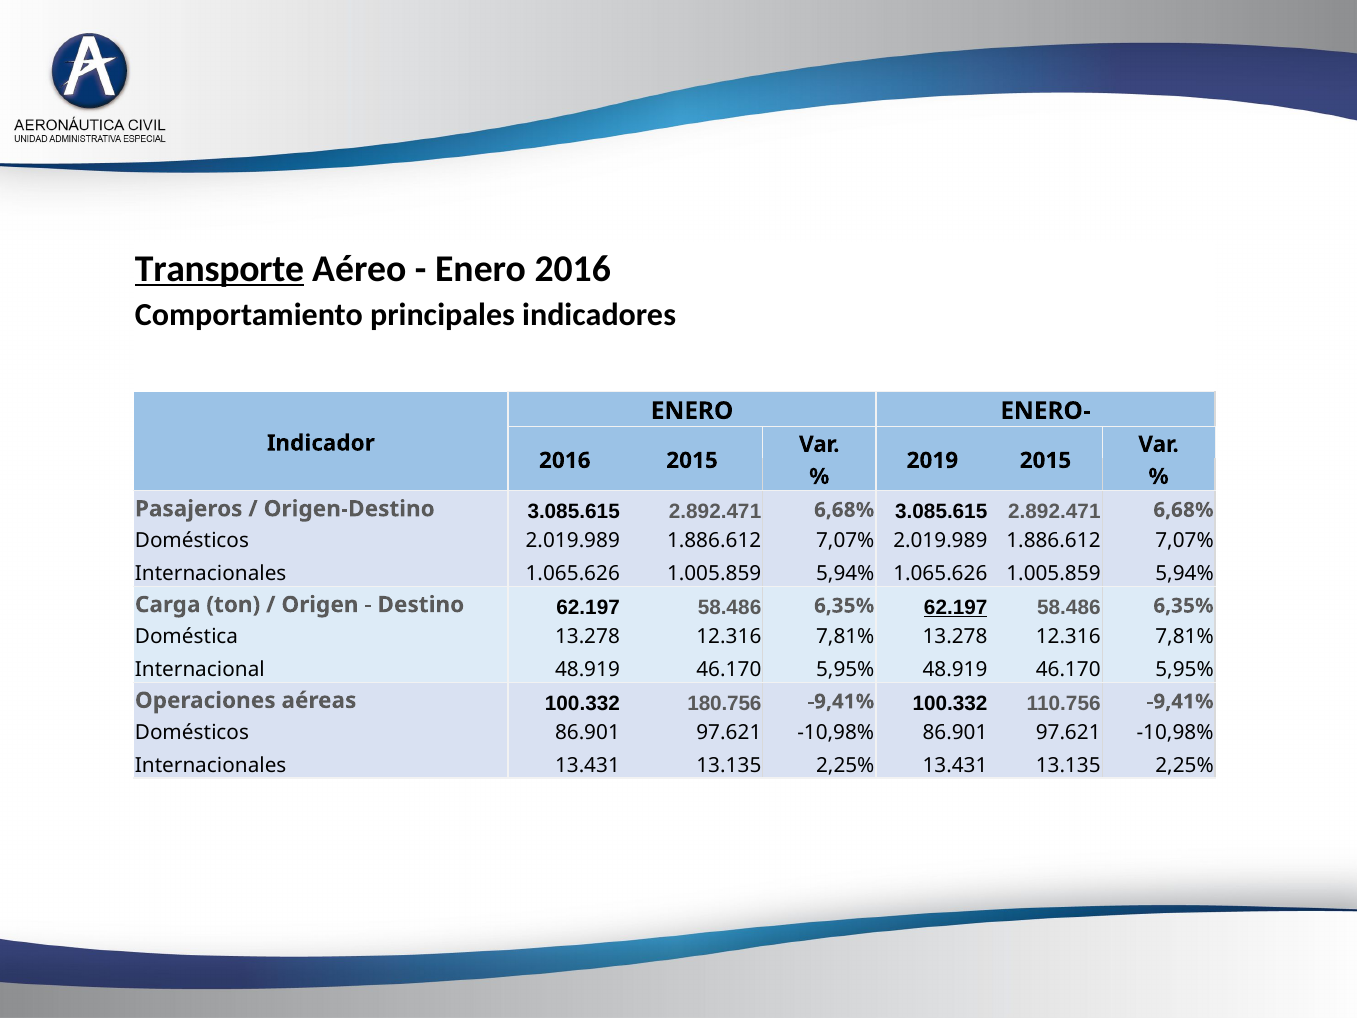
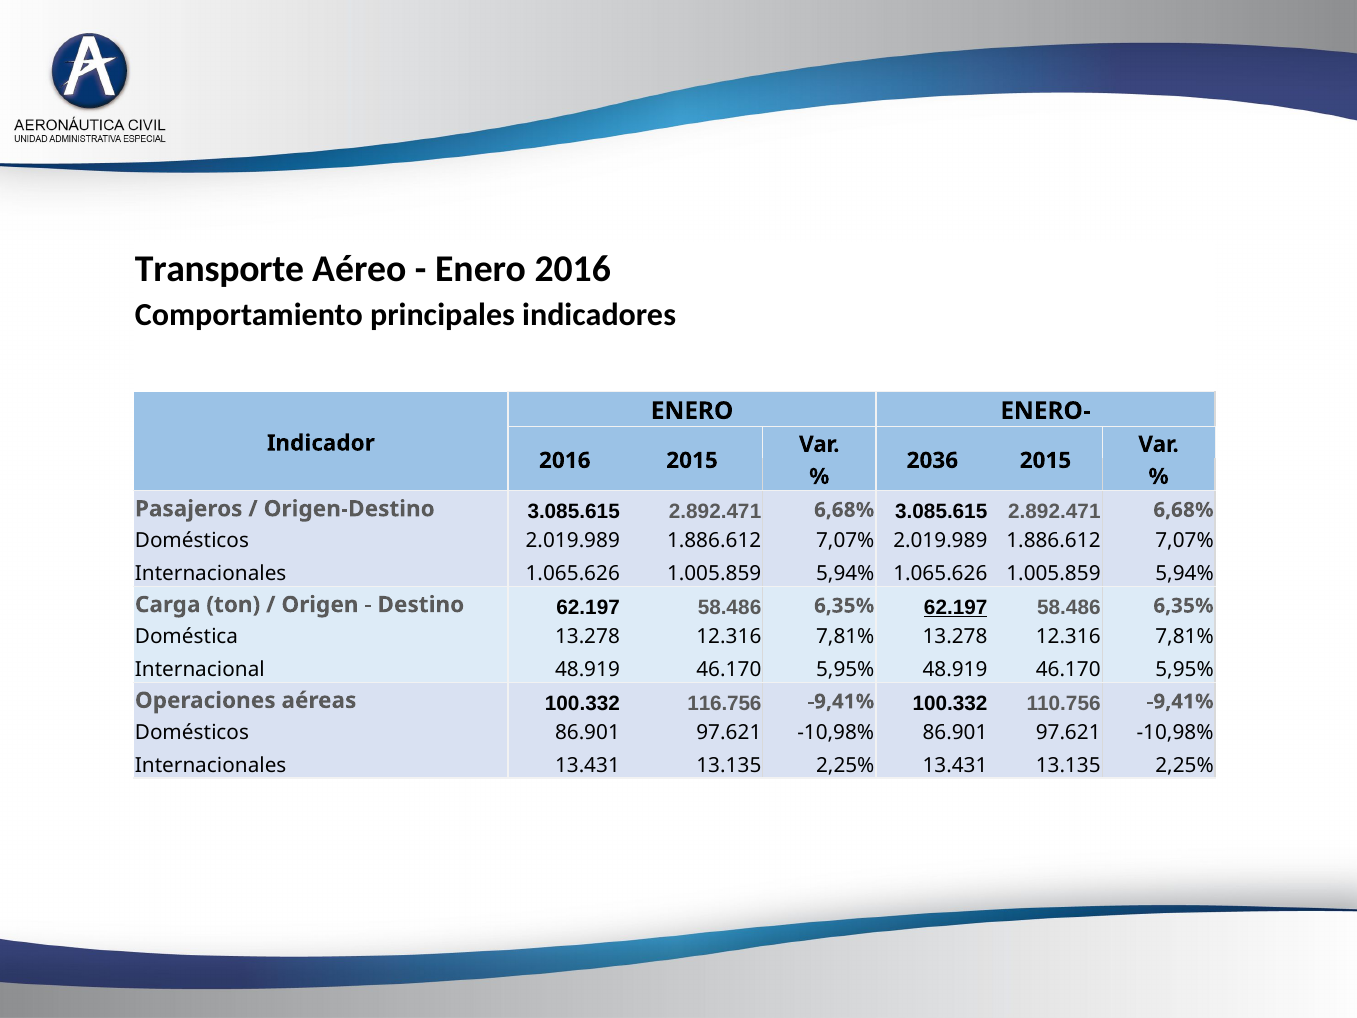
Transporte underline: present -> none (219, 269)
2019: 2019 -> 2036 (932, 460)
180.756: 180.756 -> 116.756 (724, 703)
